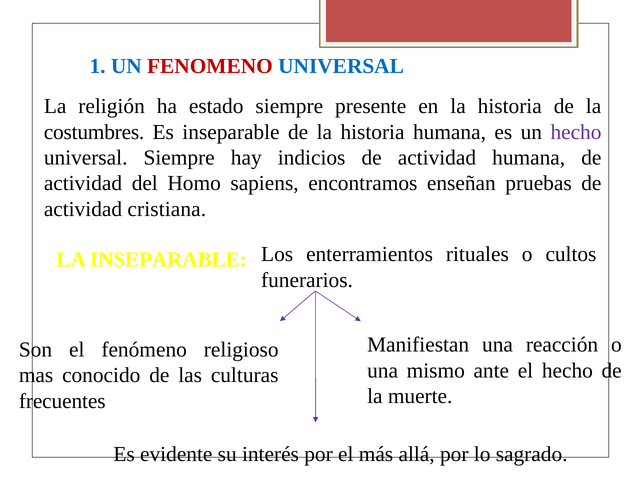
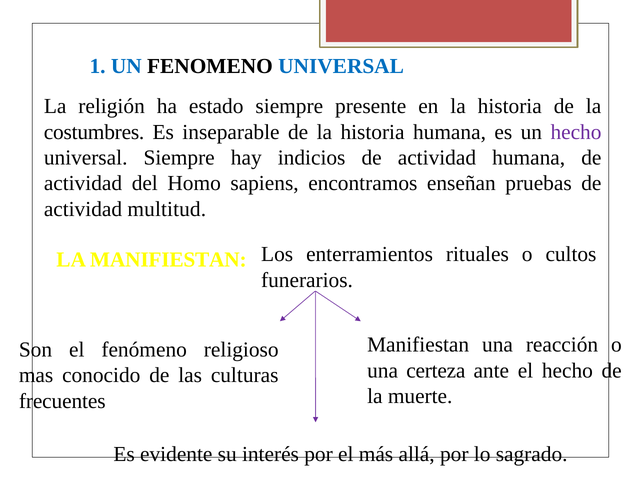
FENOMENO colour: red -> black (210, 66)
cristiana: cristiana -> multitud (167, 209)
LA INSEPARABLE: INSEPARABLE -> MANIFIESTAN (168, 259)
mismo: mismo -> certeza (436, 370)
